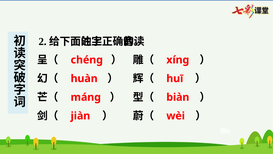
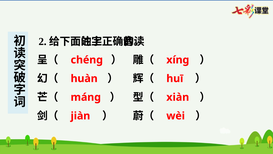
biàn: biàn -> xiàn (178, 97)
